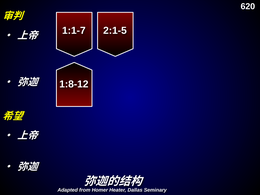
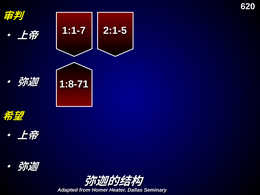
1:8-12: 1:8-12 -> 1:8-71 (74, 84)
